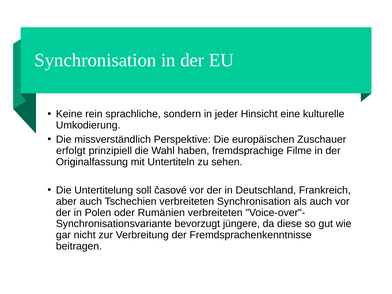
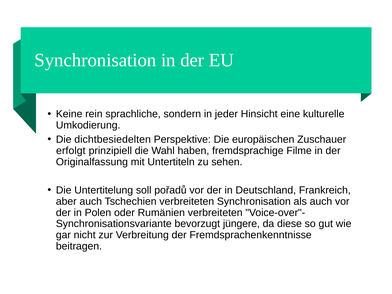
missverständlich: missverständlich -> dichtbesiedelten (113, 139)
časové: časové -> pořadů (170, 190)
